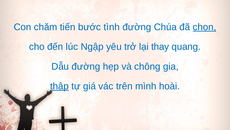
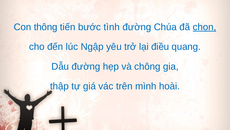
chăm: chăm -> thông (46, 27)
thay: thay -> điều (160, 47)
thập underline: present -> none (59, 86)
